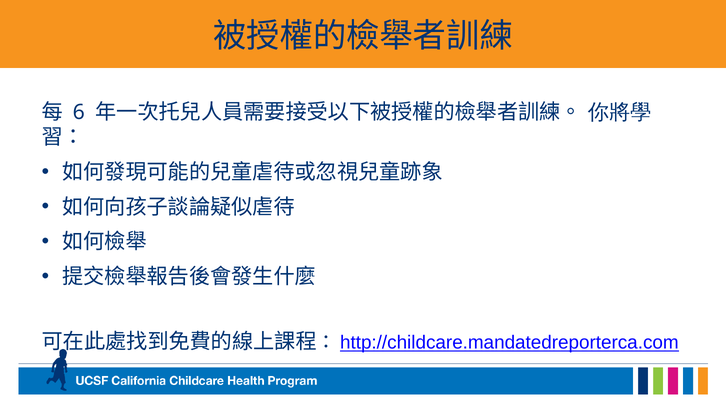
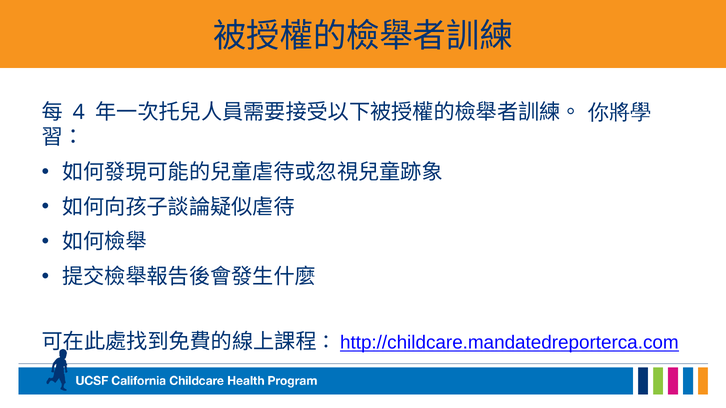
6: 6 -> 4 (79, 112)
